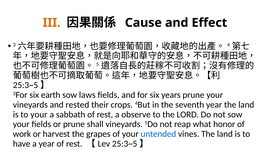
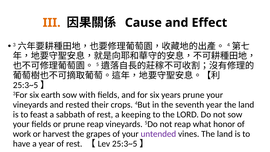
laws: laws -> with (87, 95)
to your: your -> feast (39, 114)
observe: observe -> keeping (136, 114)
prune shall: shall -> reap (95, 124)
untended colour: blue -> purple (158, 134)
